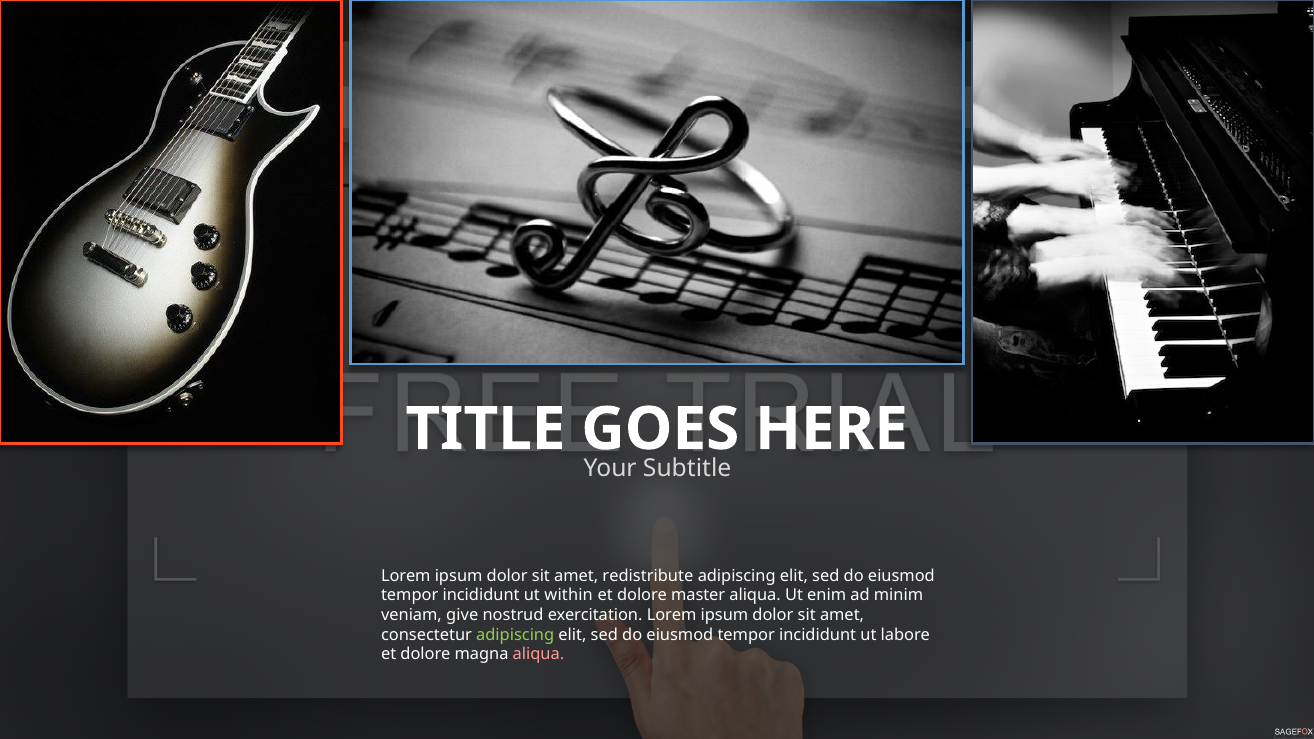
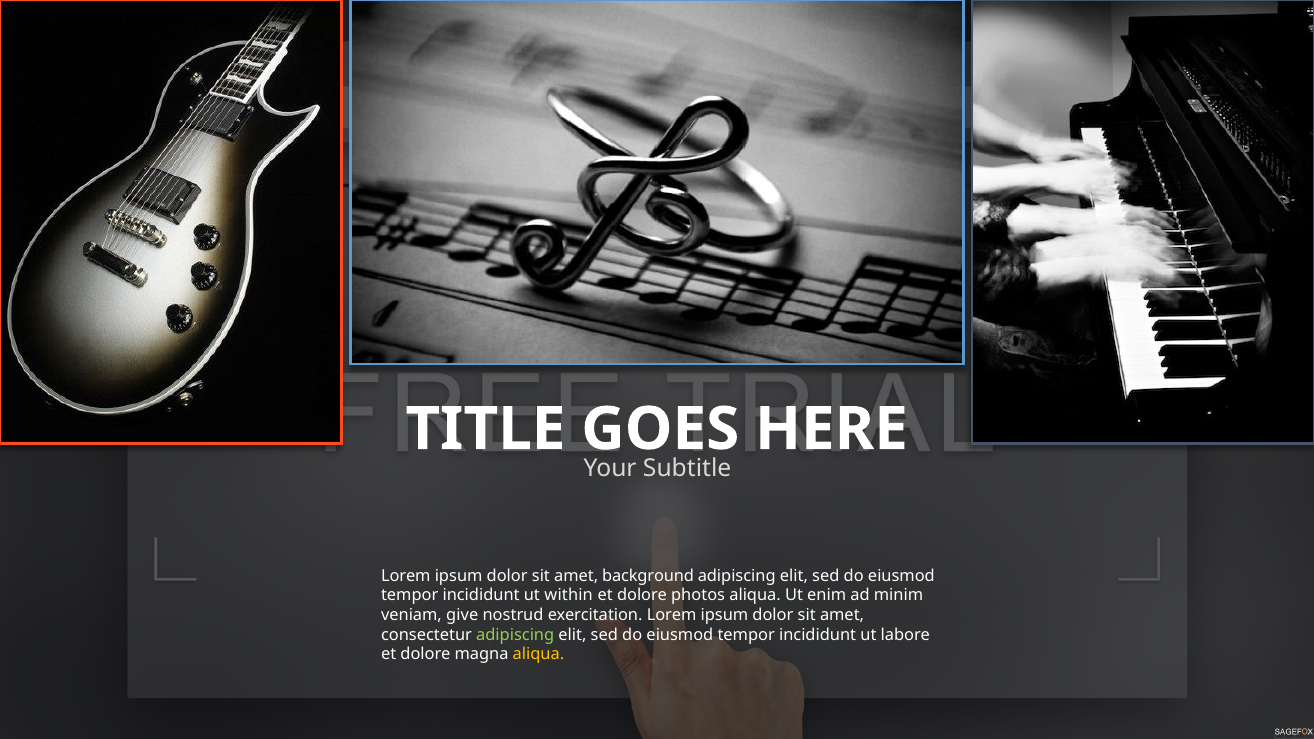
redistribute: redistribute -> background (648, 576)
master: master -> photos (698, 596)
aliqua colour: pink -> yellow (538, 655)
